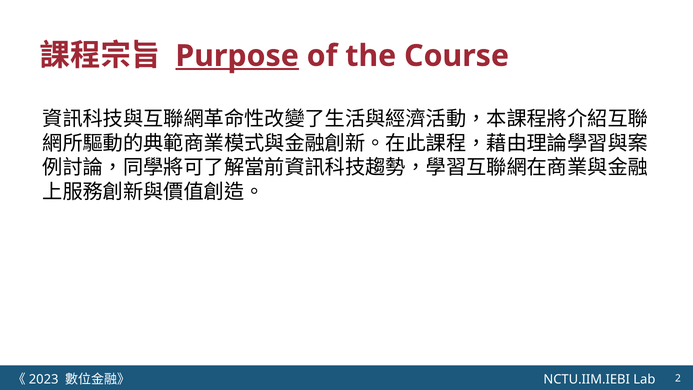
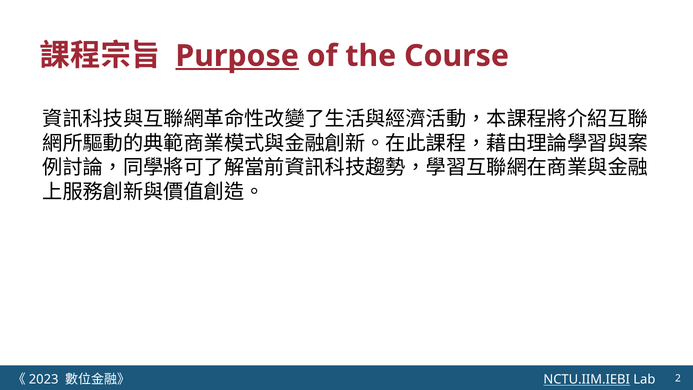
NCTU.IIM.IEBI underline: none -> present (587, 379)
